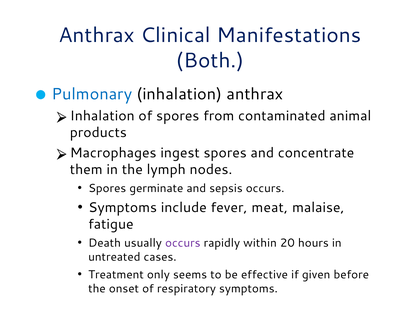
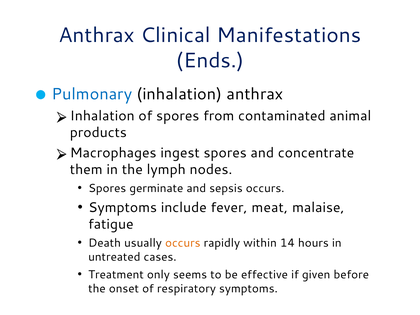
Both: Both -> Ends (210, 61)
occurs colour: purple -> orange (183, 243)
20: 20 -> 14 (287, 243)
